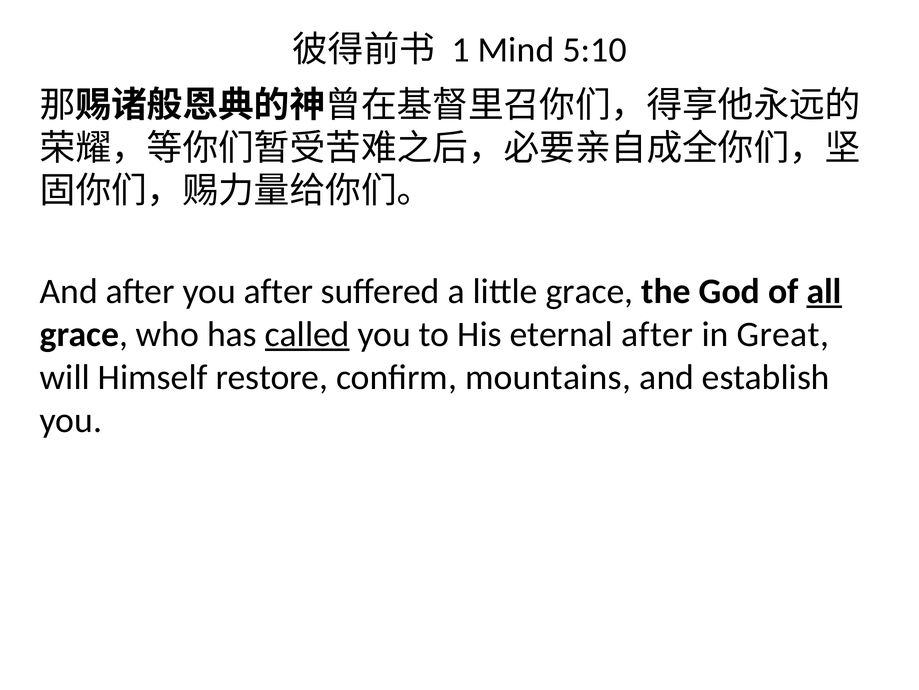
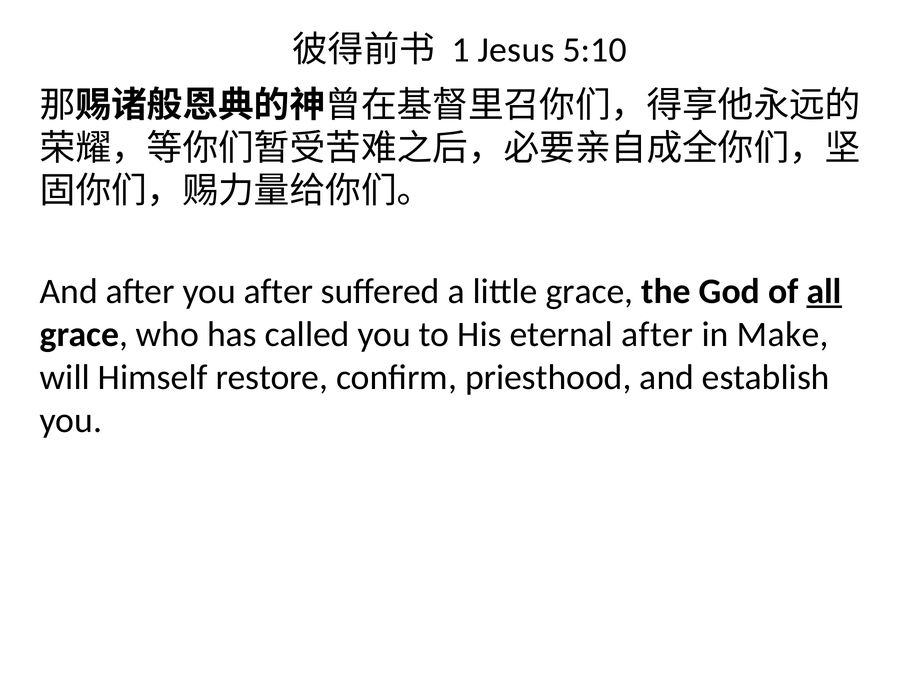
Mind: Mind -> Jesus (516, 50)
called underline: present -> none (307, 334)
Great: Great -> Make (783, 334)
mountains: mountains -> priesthood (548, 377)
